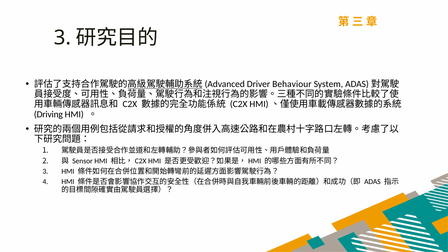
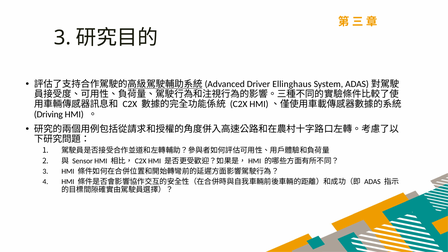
Behaviour: Behaviour -> Ellinghaus (292, 84)
